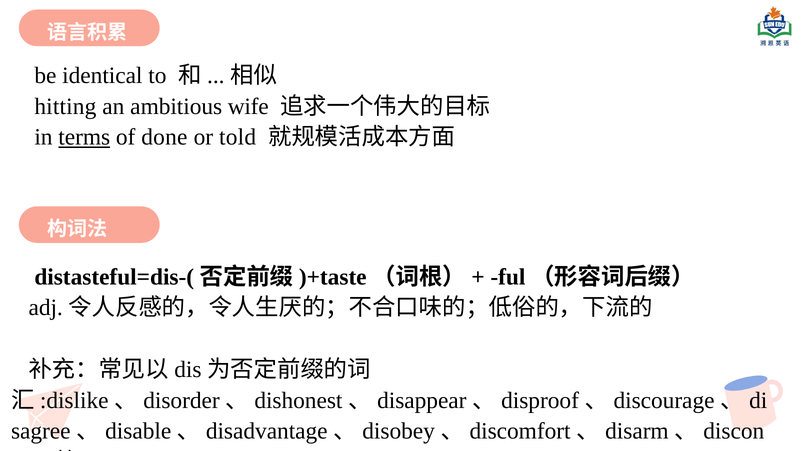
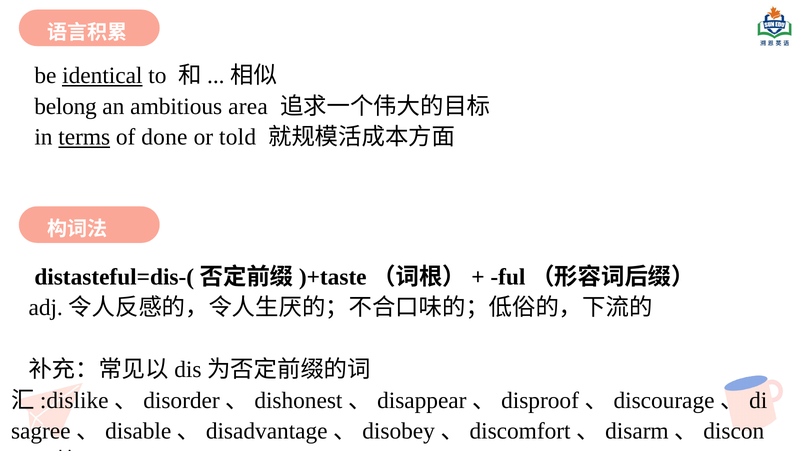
identical underline: none -> present (102, 76)
hitting: hitting -> belong (66, 106)
wife: wife -> area (248, 106)
